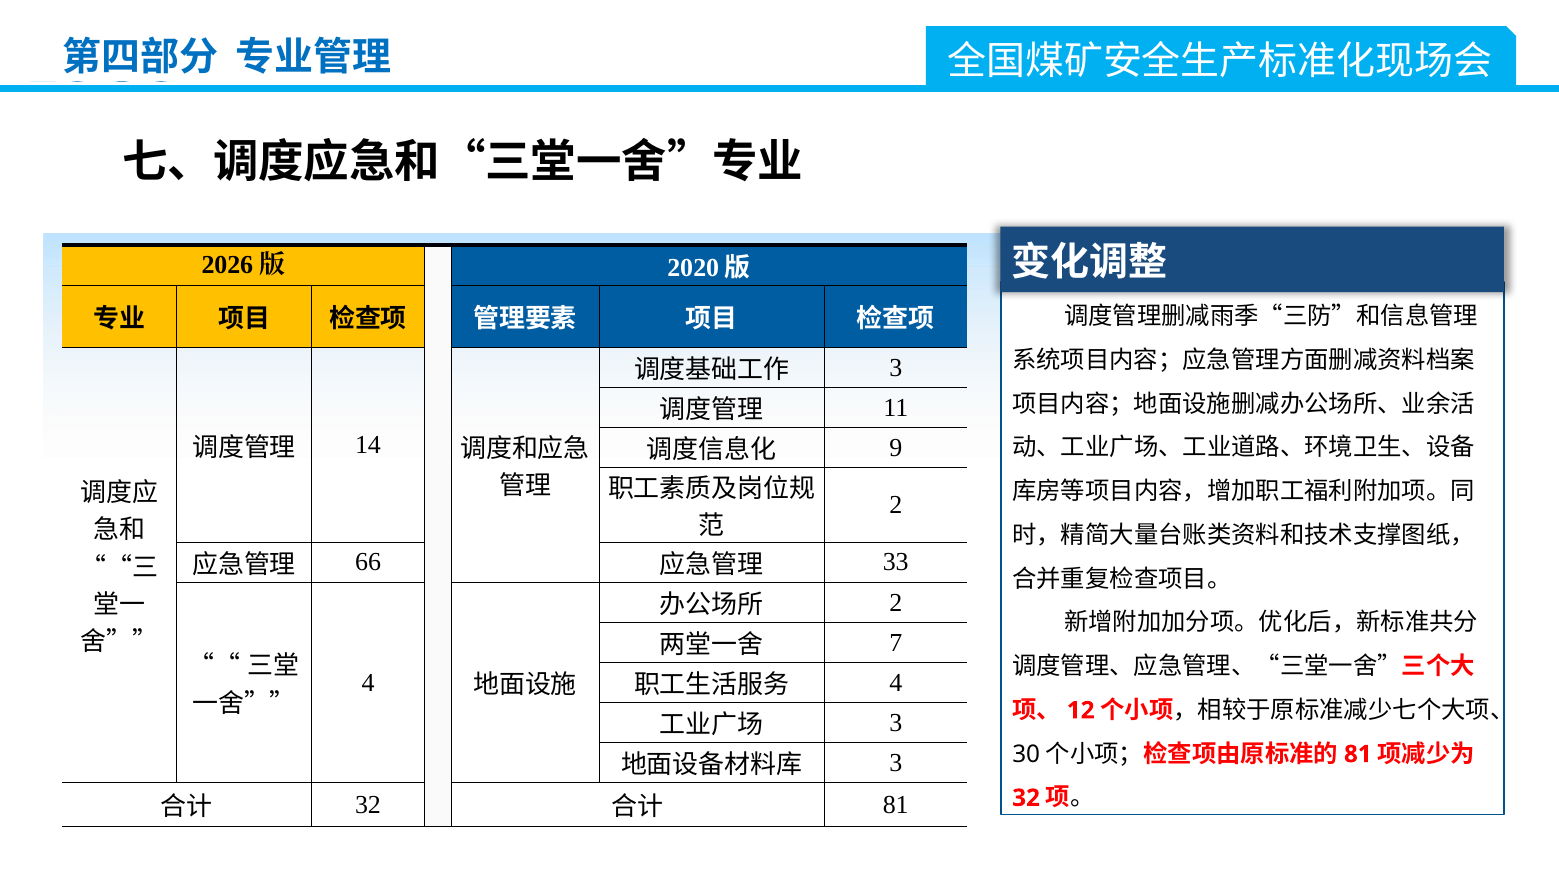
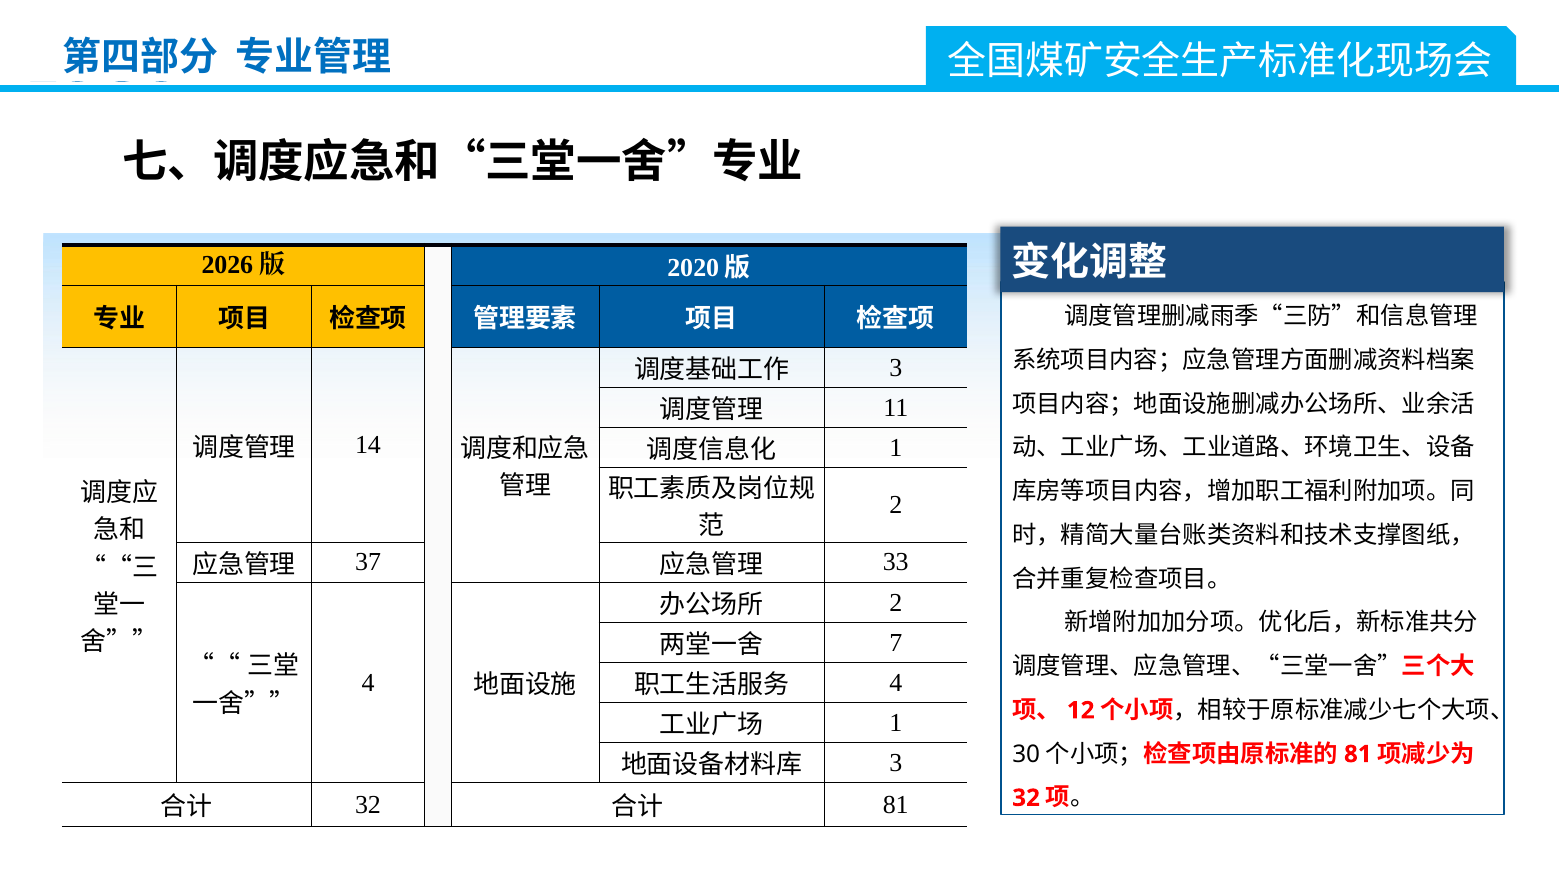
9: 9 -> 1 (896, 448)
66: 66 -> 37 (368, 563)
3: 3 -> 1 (896, 723)
